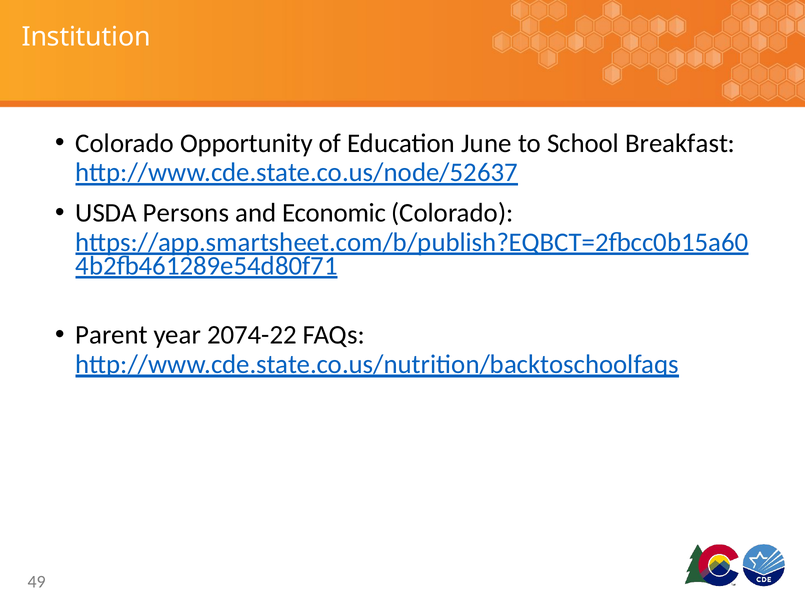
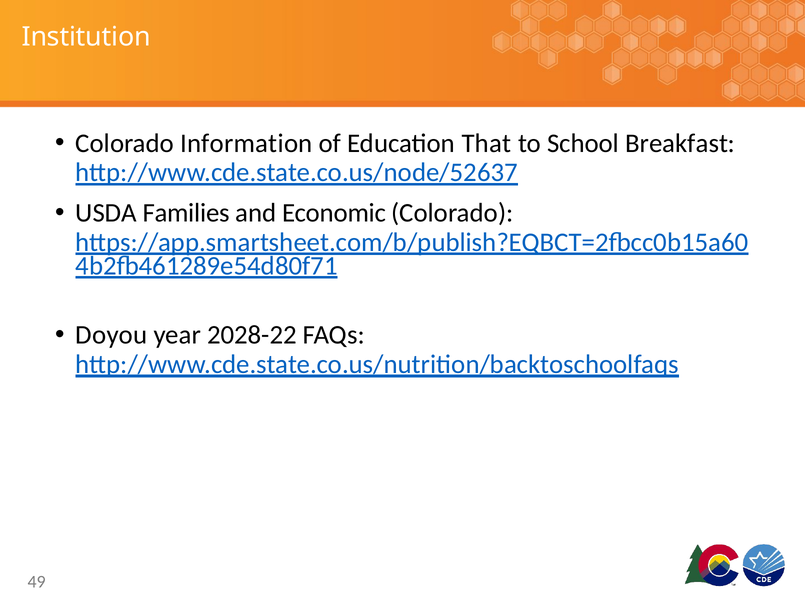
Opportunity: Opportunity -> Information (246, 143)
June: June -> That (486, 143)
Persons: Persons -> Families (186, 213)
Parent: Parent -> Doyou (111, 335)
2074-22: 2074-22 -> 2028-22 (252, 335)
